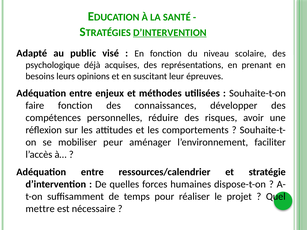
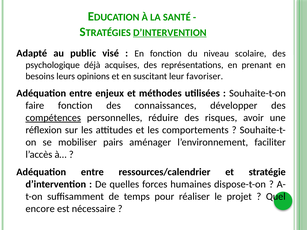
épreuves: épreuves -> favoriser (205, 76)
compétences underline: none -> present (53, 118)
peur: peur -> pairs (113, 142)
mettre: mettre -> encore (40, 209)
